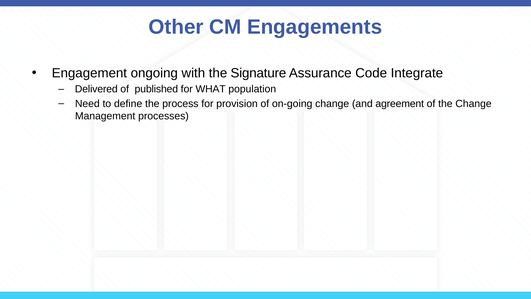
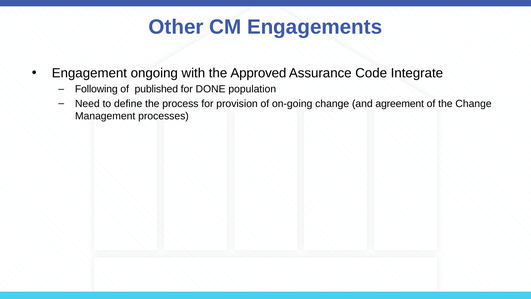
Signature: Signature -> Approved (258, 73)
Delivered: Delivered -> Following (96, 89)
WHAT: WHAT -> DONE (211, 89)
